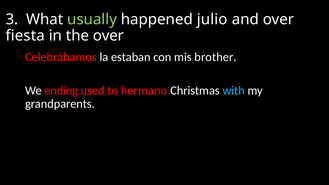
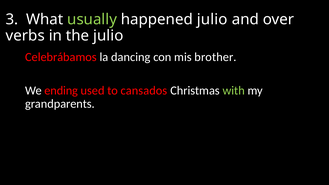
fiesta: fiesta -> verbs (25, 36)
the over: over -> julio (108, 36)
estaban: estaban -> dancing (131, 57)
hermano: hermano -> cansados (144, 91)
with colour: light blue -> light green (234, 91)
